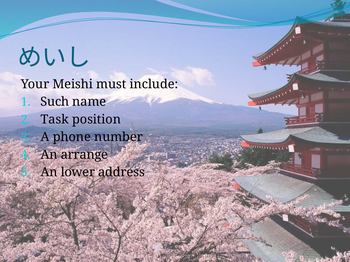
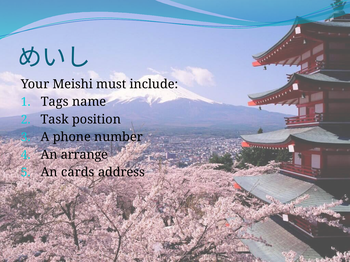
Such: Such -> Tags (55, 102)
lower: lower -> cards (78, 173)
